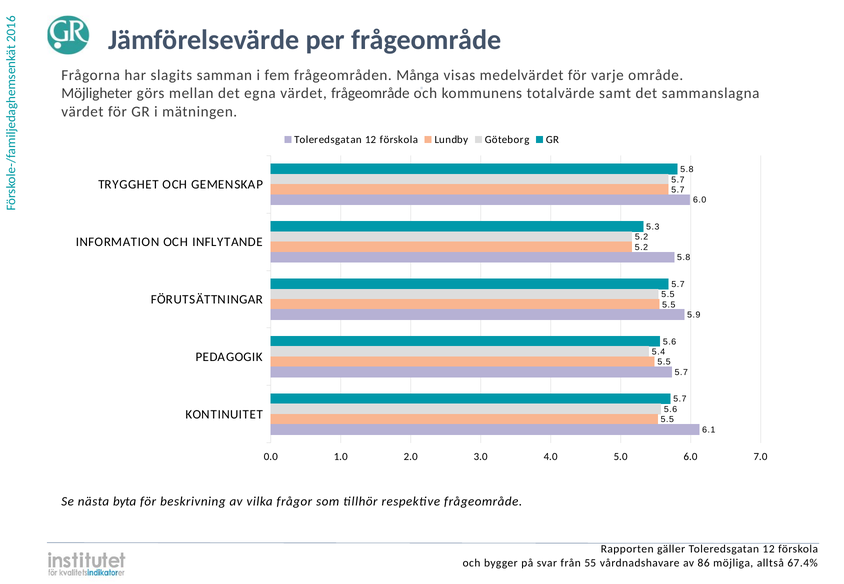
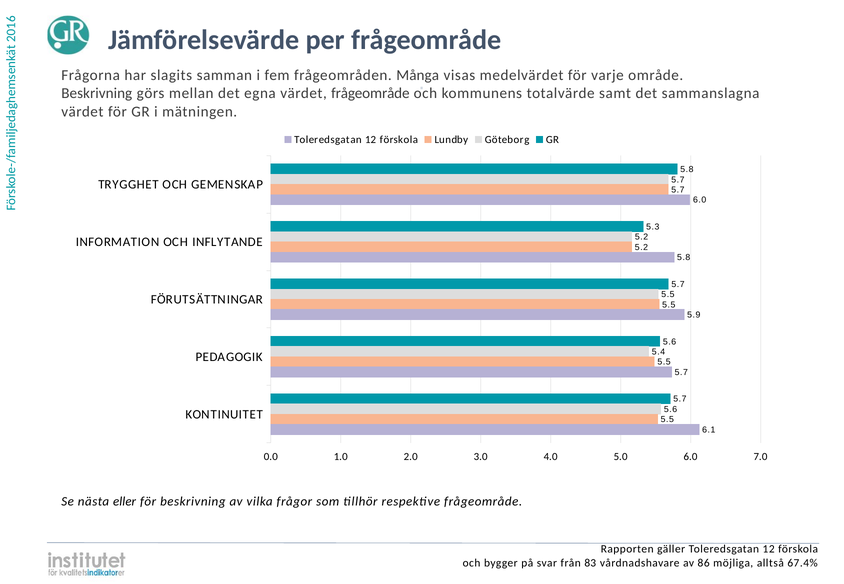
Möjligheter: Möjligheter -> Beskrivning (97, 94)
byta: byta -> eller (125, 502)
55: 55 -> 83 (590, 563)
